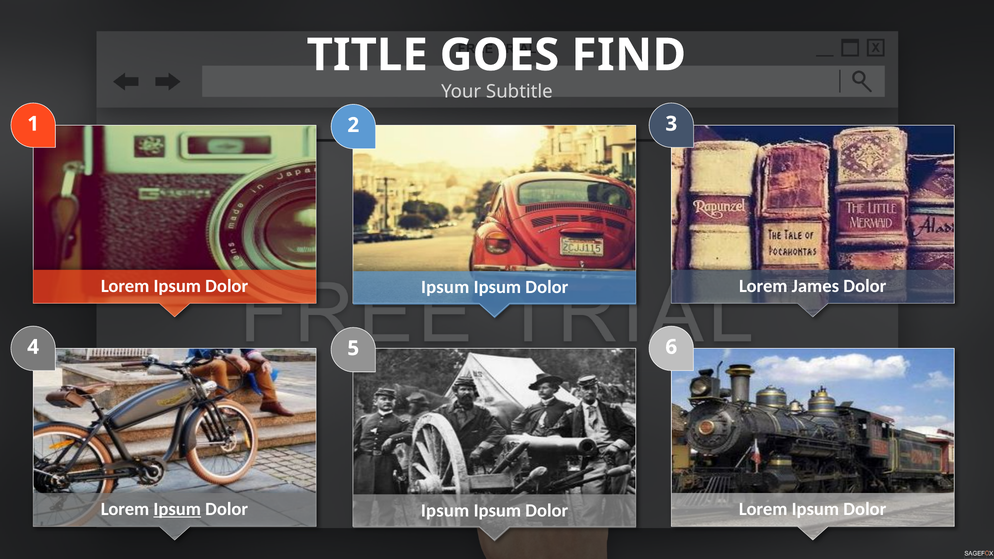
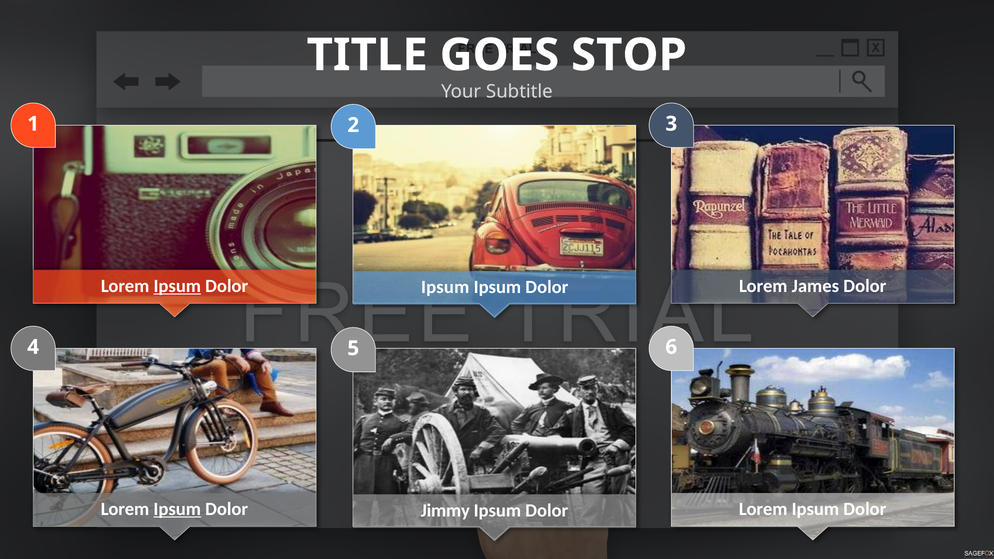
FIND: FIND -> STOP (629, 55)
Ipsum underline: none -> present (177, 286)
Ipsum: Ipsum -> Jimmy (445, 511)
